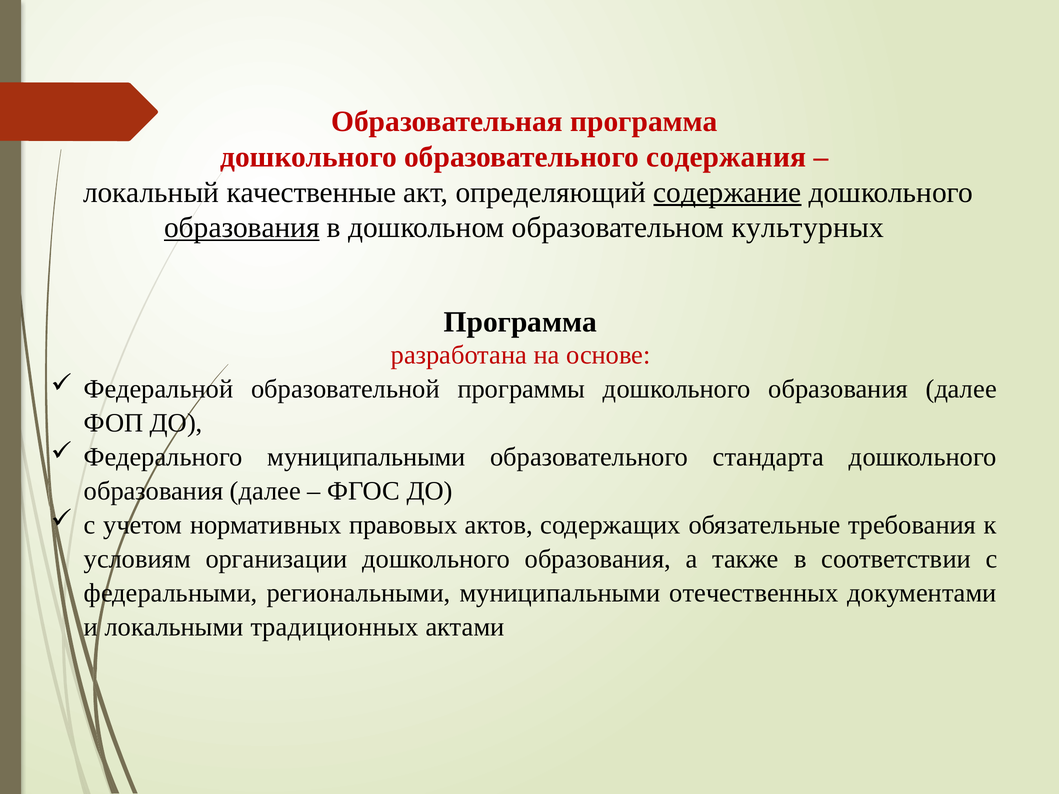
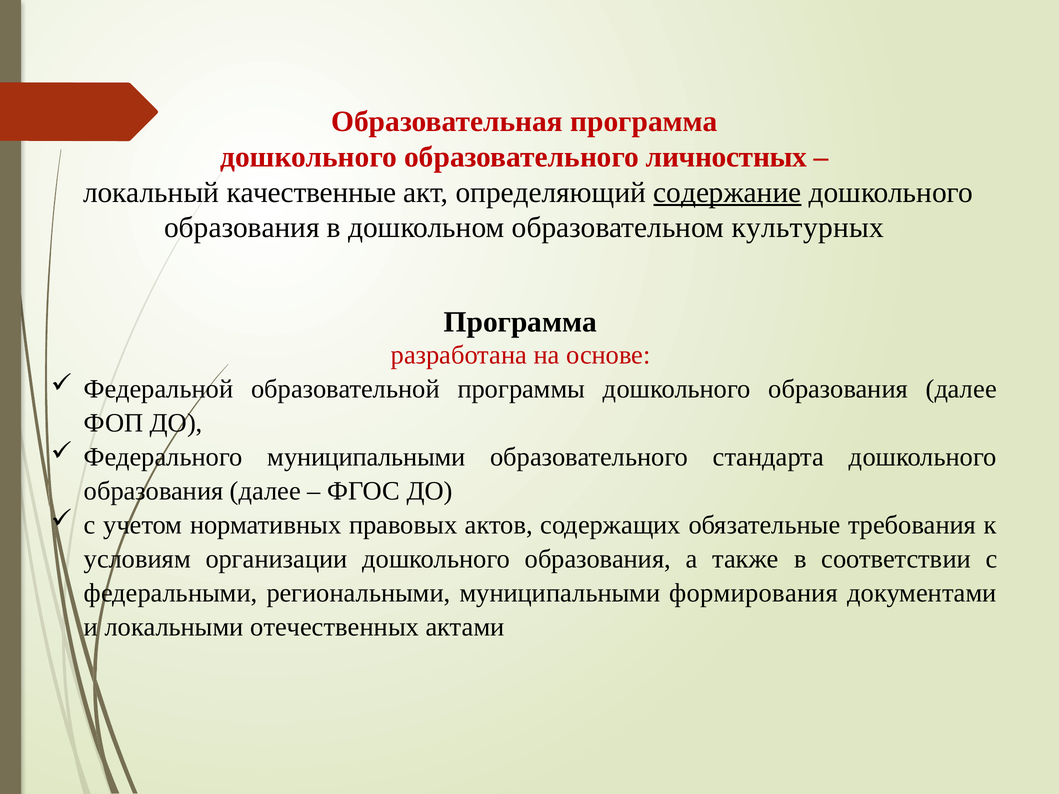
содержания: содержания -> личностных (727, 157)
образования underline: present -> none (242, 228)
отечественных: отечественных -> формирования (754, 593)
традиционных: традиционных -> отечественных (335, 627)
